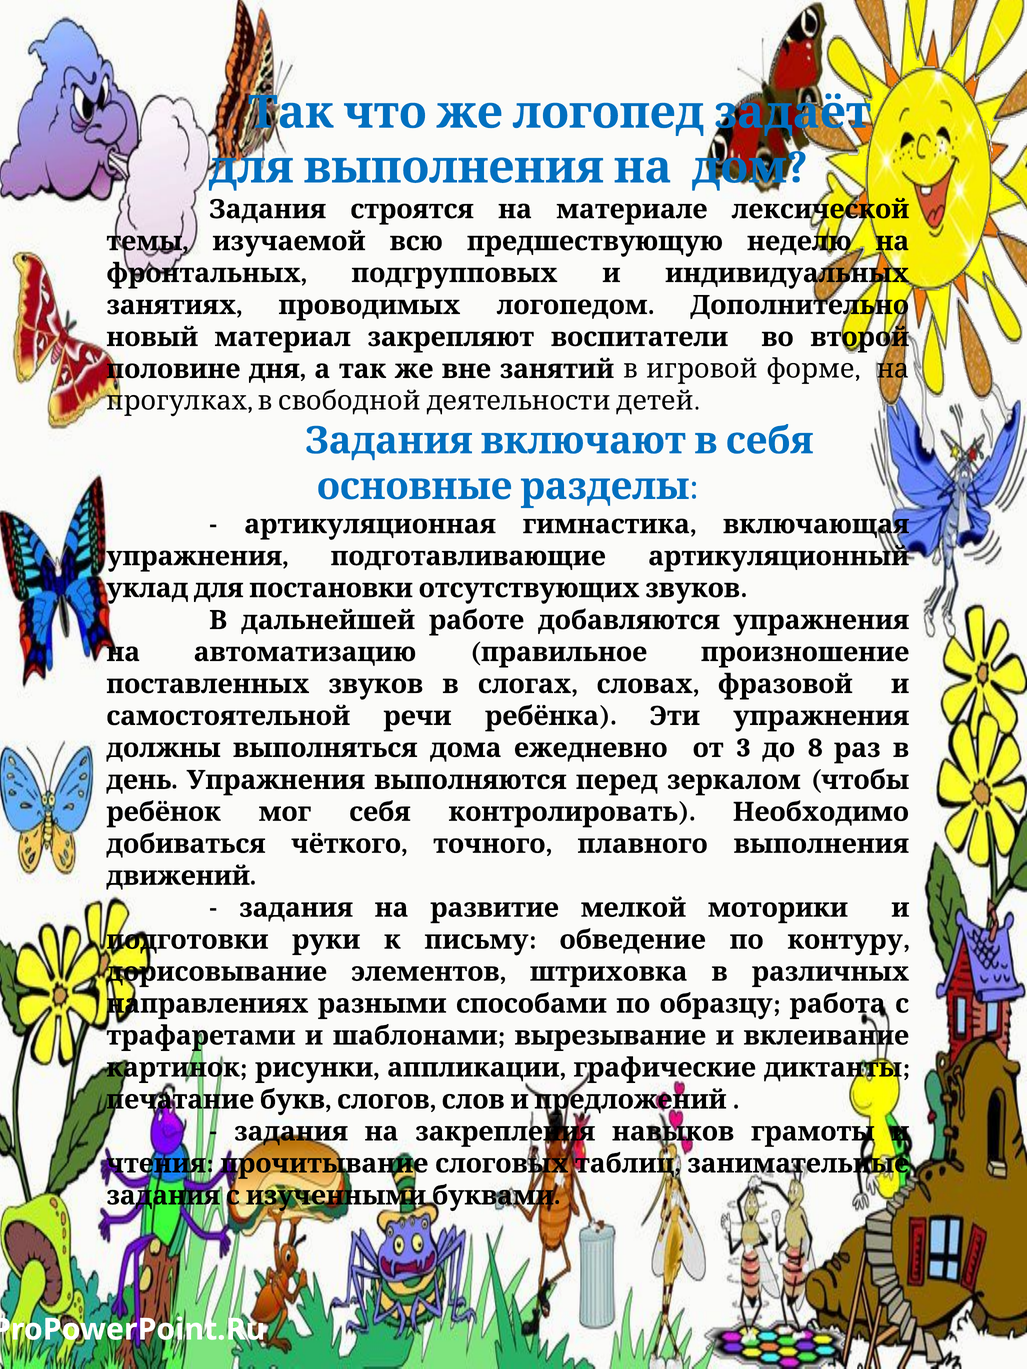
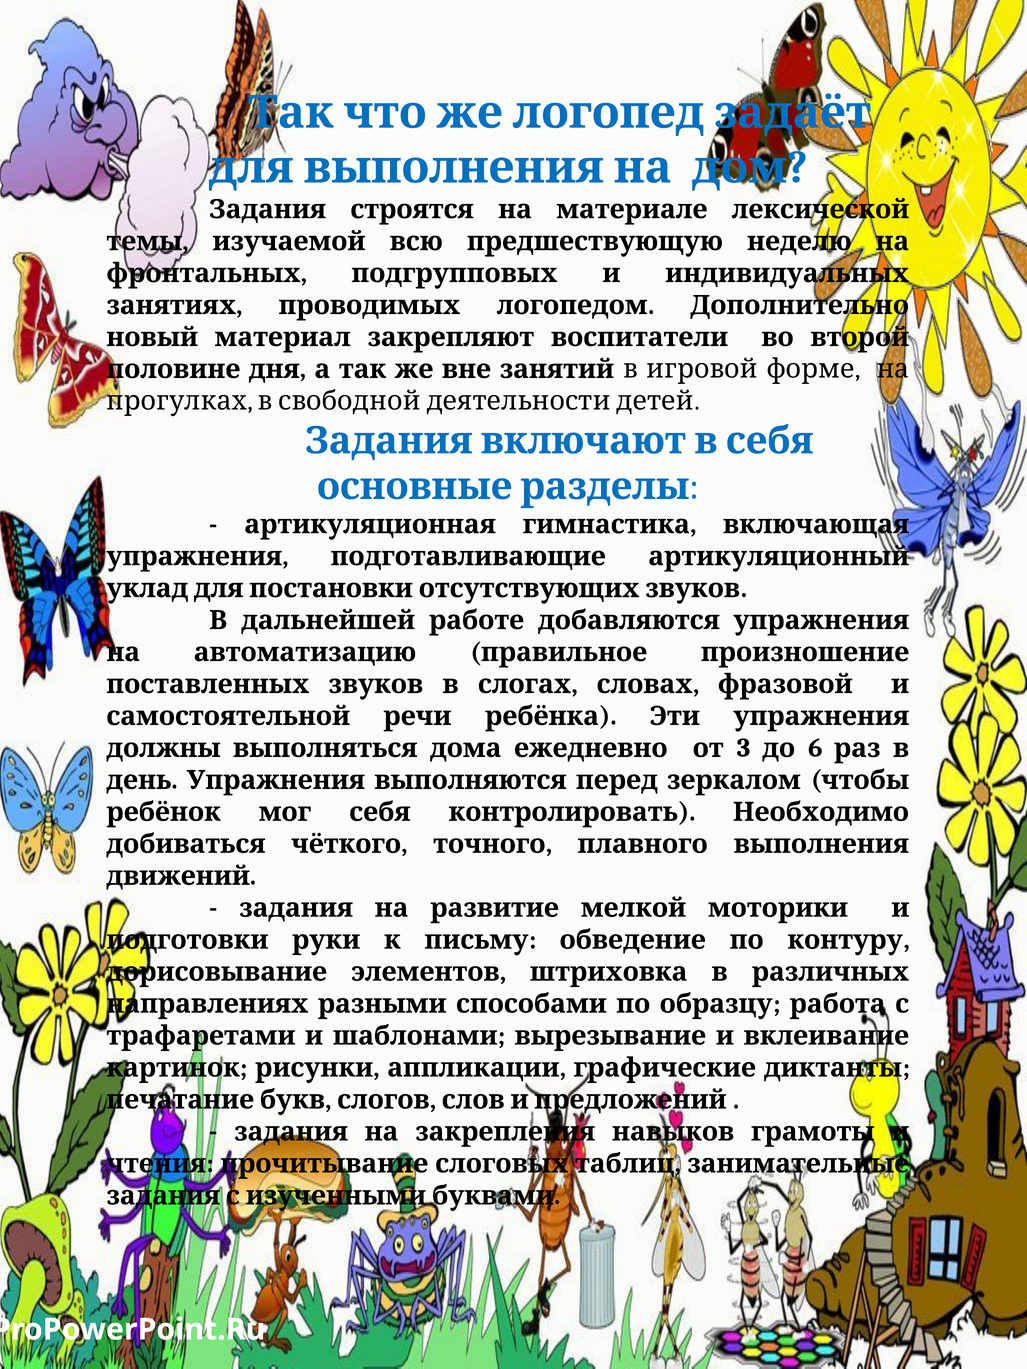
8: 8 -> 6 (815, 748)
